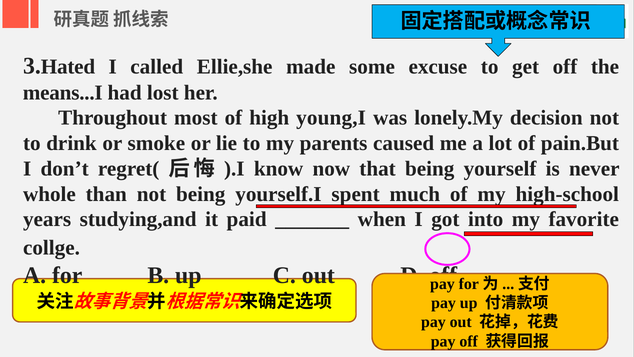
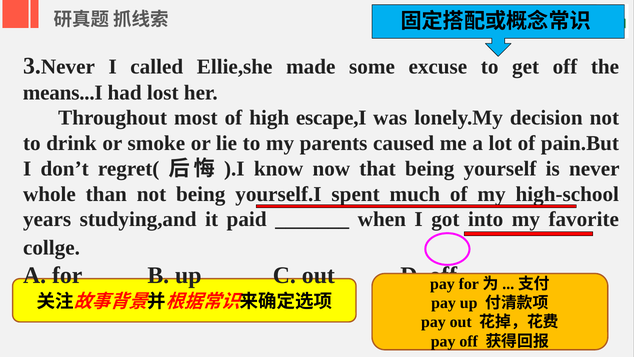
Hated: Hated -> Never (68, 67)
young,I: young,I -> escape,I (331, 118)
